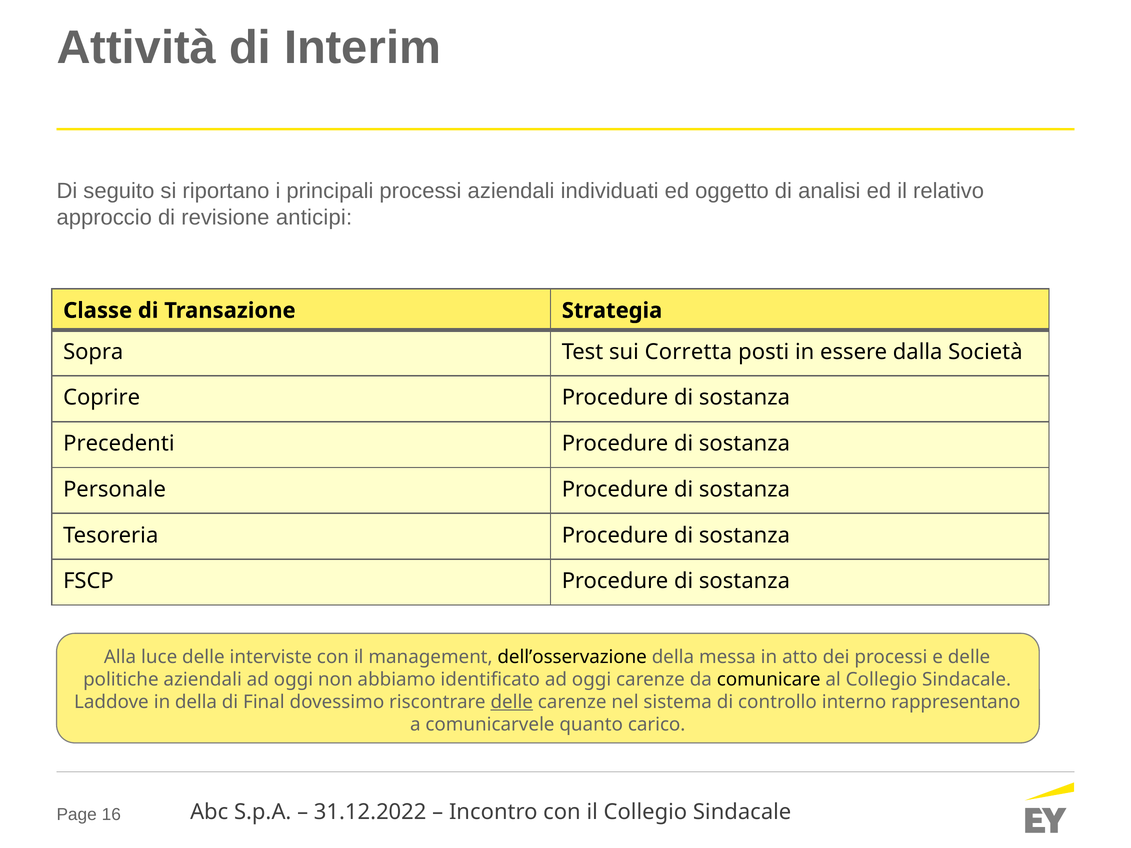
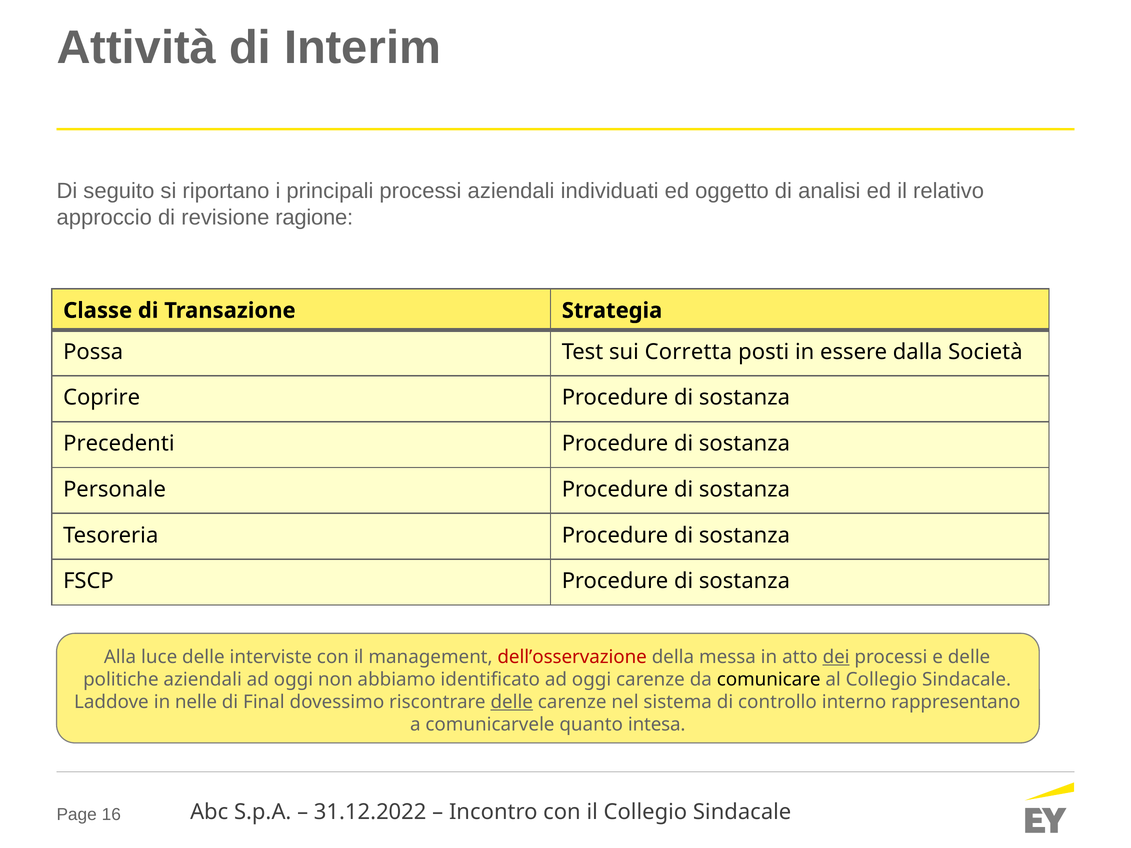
anticipi: anticipi -> ragione (314, 217)
Sopra: Sopra -> Possa (93, 352)
dell’osservazione colour: black -> red (572, 657)
dei underline: none -> present (836, 657)
in della: della -> nelle (196, 702)
carico: carico -> intesa (657, 725)
